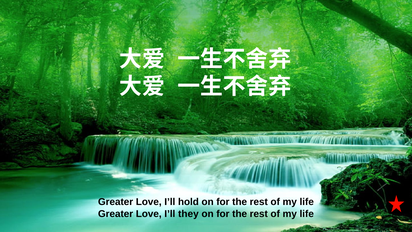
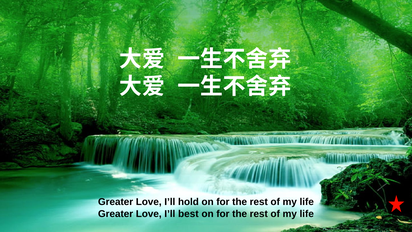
they: they -> best (188, 214)
